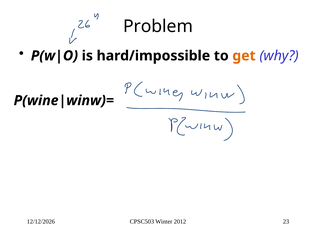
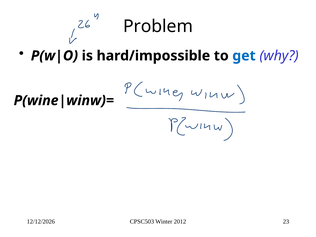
get colour: orange -> blue (244, 56)
